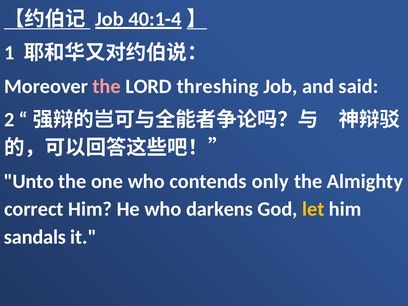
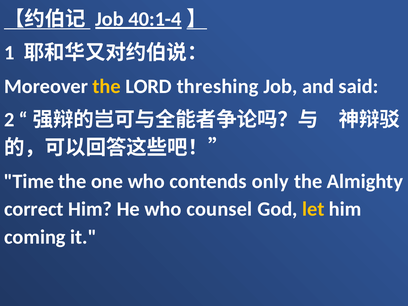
the colour: pink -> yellow (107, 86)
Unto: Unto -> Time (29, 181)
darkens: darkens -> counsel (219, 209)
sandals: sandals -> coming (35, 237)
